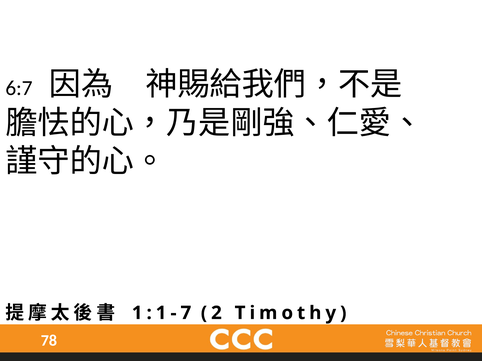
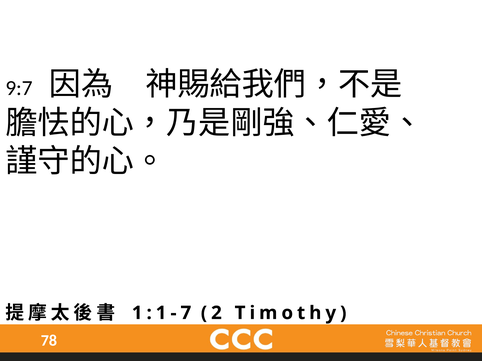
6:7: 6:7 -> 9:7 (19, 88)
